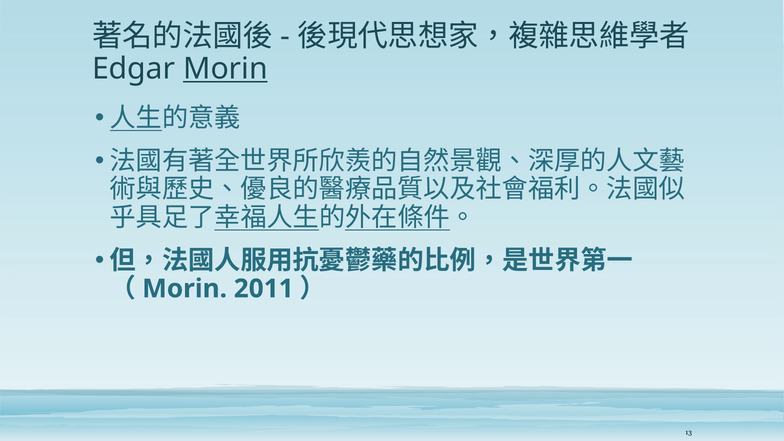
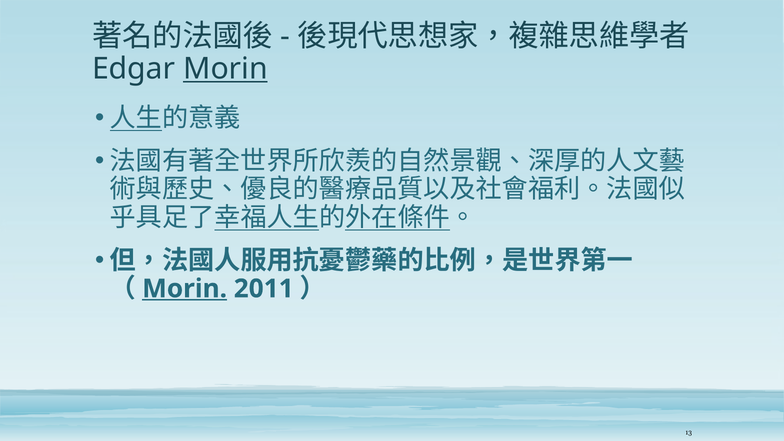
Morin underline: none -> present (185, 289)
